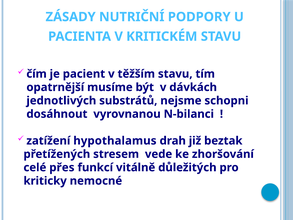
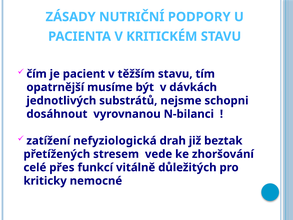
hypothalamus: hypothalamus -> nefyziologická (115, 141)
